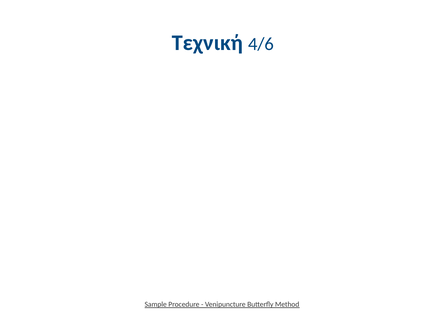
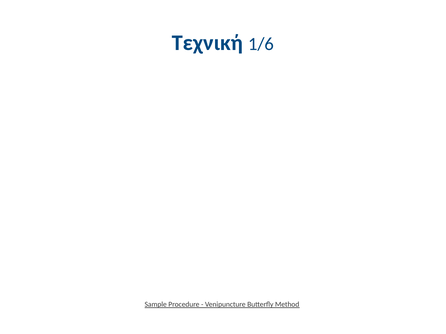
4/6: 4/6 -> 1/6 (261, 44)
